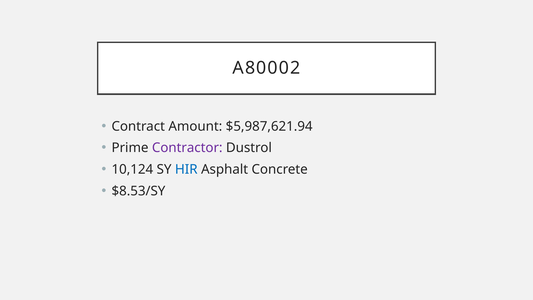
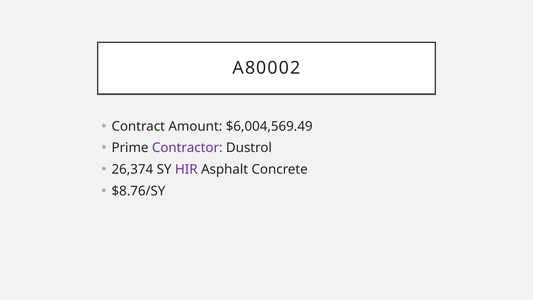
$5,987,621.94: $5,987,621.94 -> $6,004,569.49 (269, 126)
10,124: 10,124 -> 26,374 (132, 169)
HIR colour: blue -> purple (186, 169)
$8.53/SY: $8.53/SY -> $8.76/SY (138, 191)
